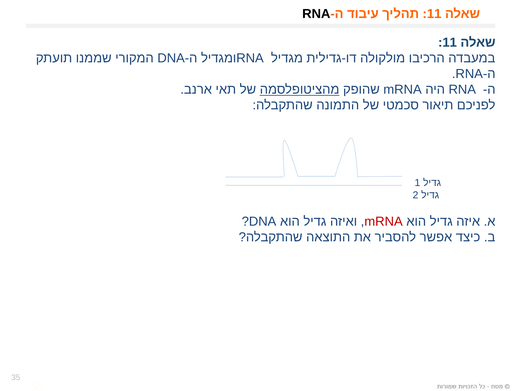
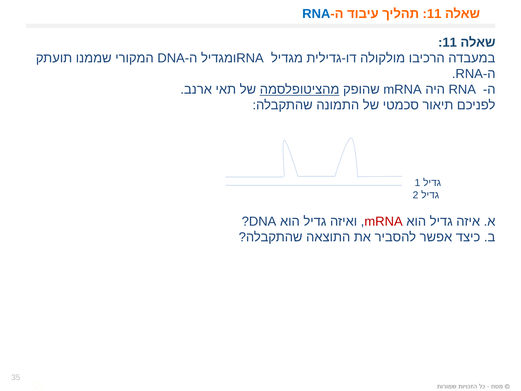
RNA colour: black -> blue (316, 14)
